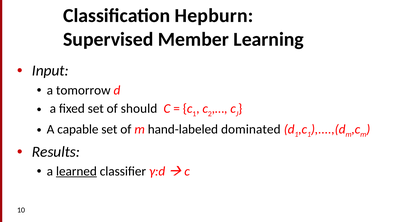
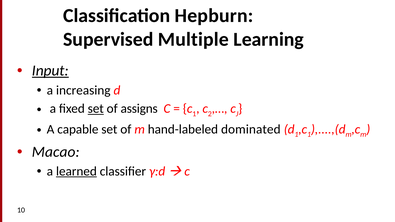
Member: Member -> Multiple (193, 39)
Input underline: none -> present (50, 71)
tomorrow: tomorrow -> increasing (83, 90)
set underline: none -> present (96, 109)
should: should -> assigns (139, 109)
Results: Results -> Macao (56, 152)
